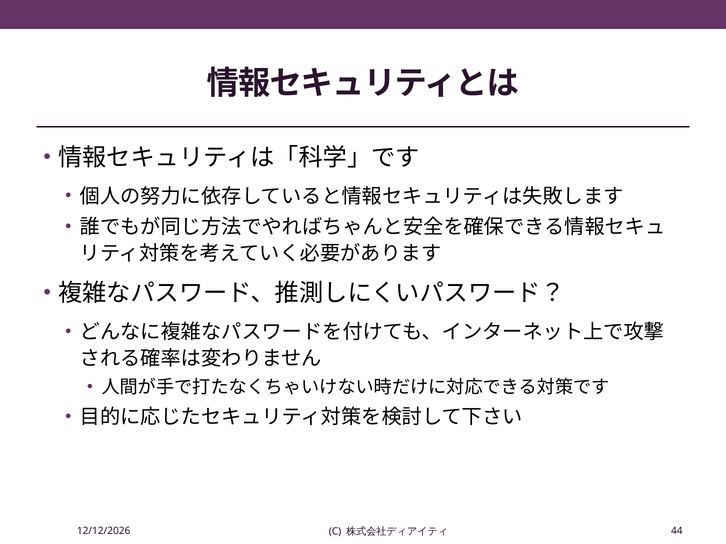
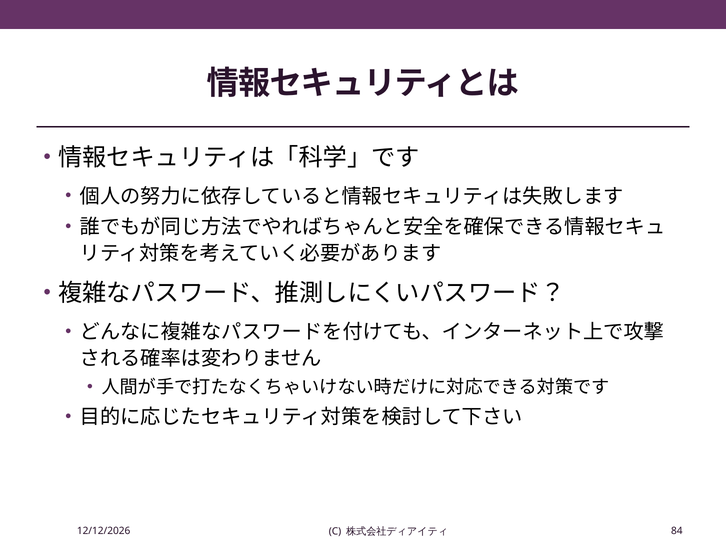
44: 44 -> 84 (677, 531)
